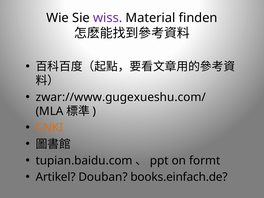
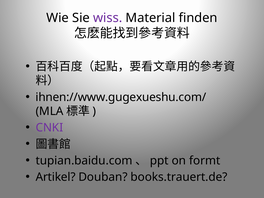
zwar://www.gugexueshu.com/: zwar://www.gugexueshu.com/ -> ihnen://www.gugexueshu.com/ (121, 97)
CNKI colour: orange -> purple (49, 128)
books.einfach.de: books.einfach.de -> books.trauert.de (179, 177)
